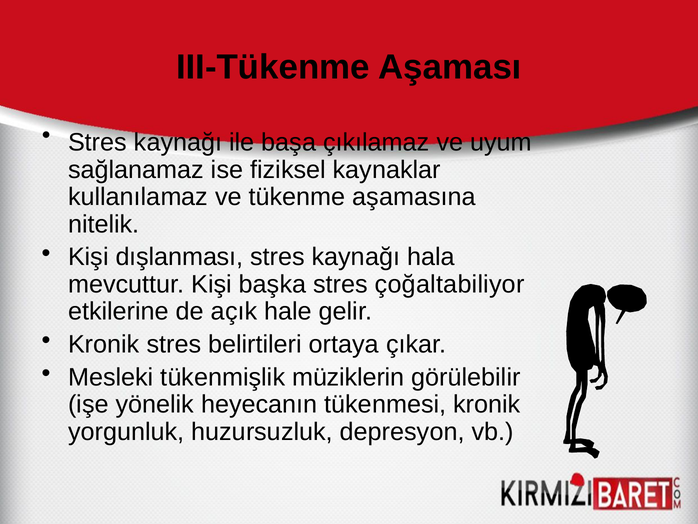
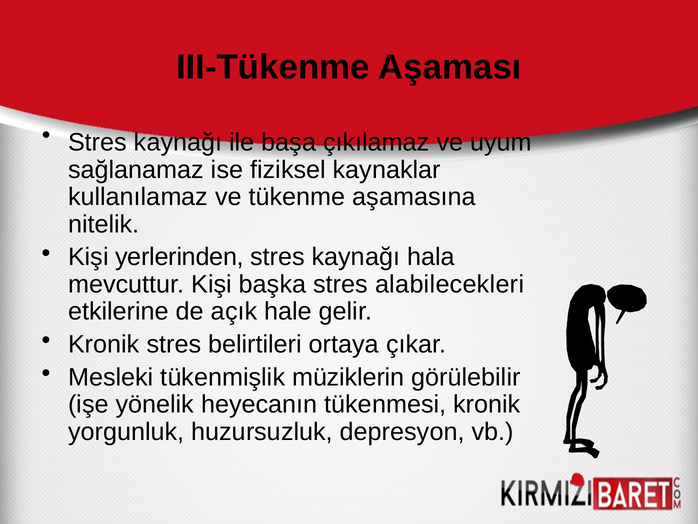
dışlanması: dışlanması -> yerlerinden (180, 257)
çoğaltabiliyor: çoğaltabiliyor -> alabilecekleri (450, 284)
